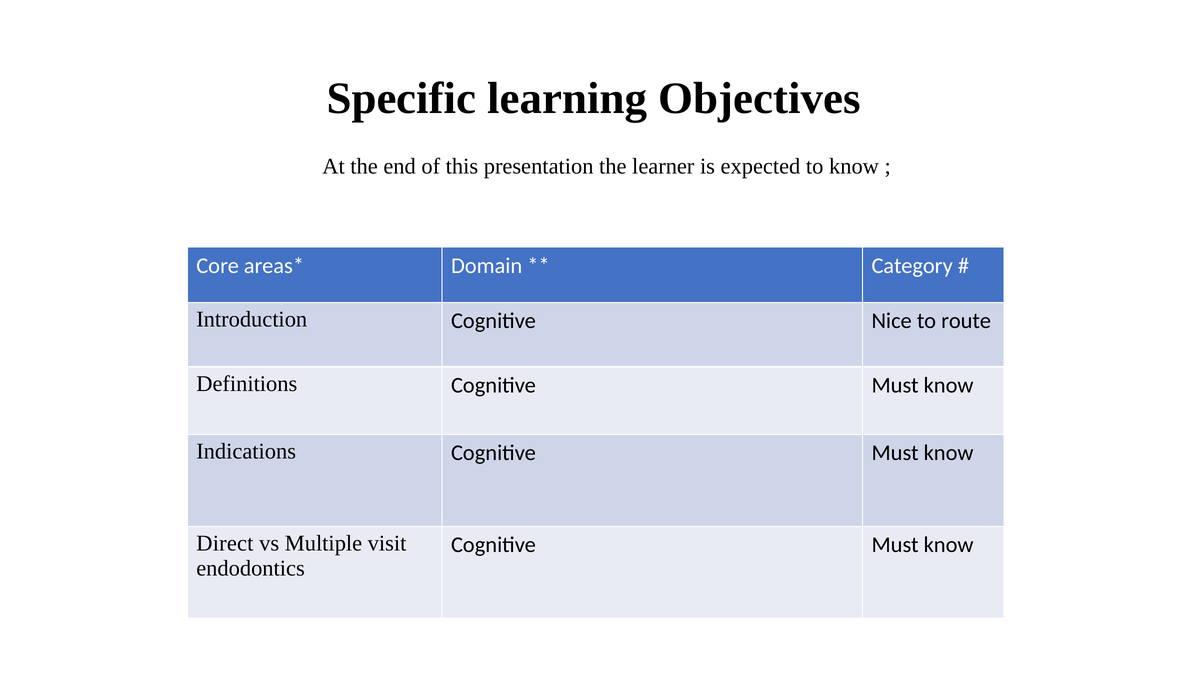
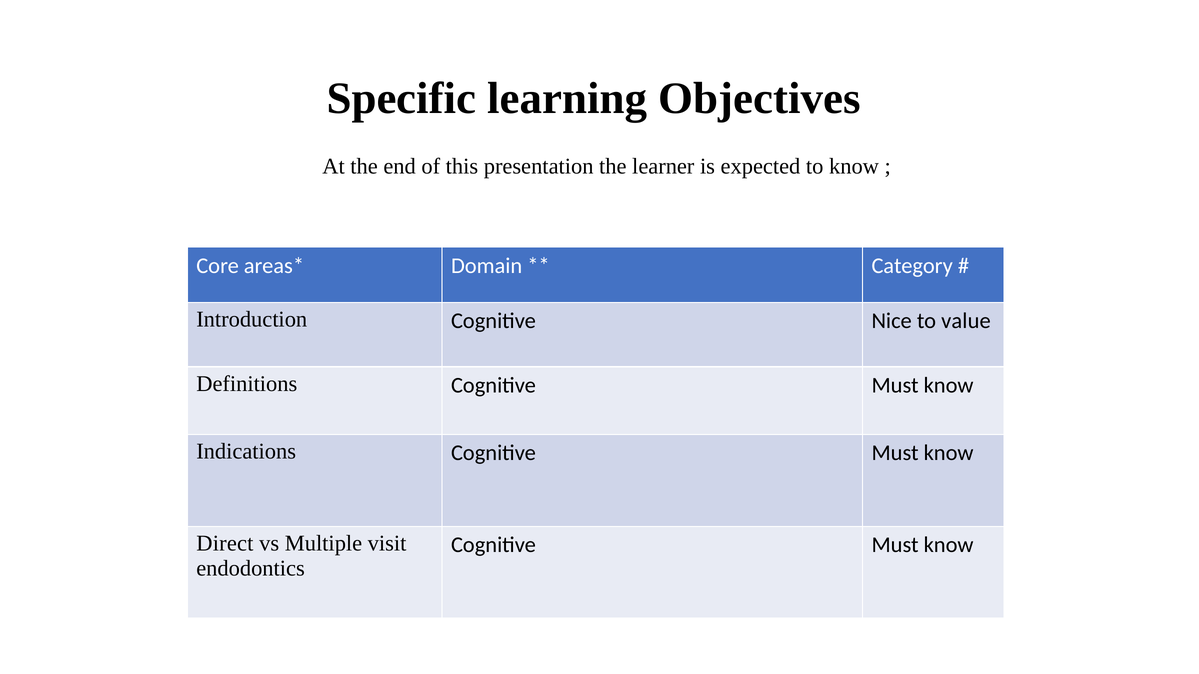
route: route -> value (966, 321)
